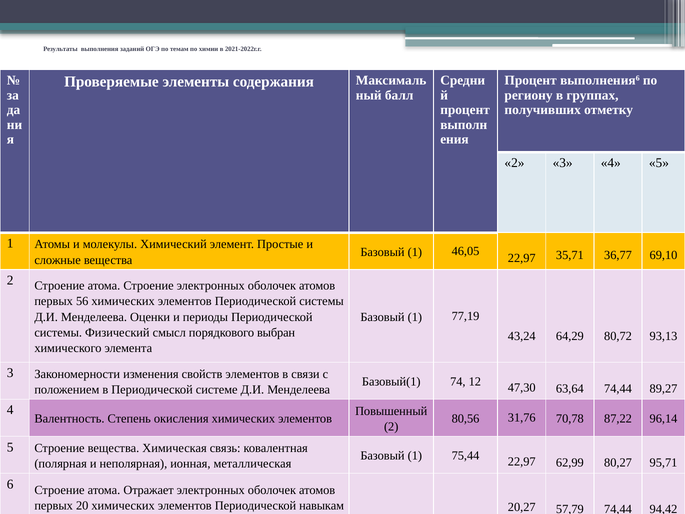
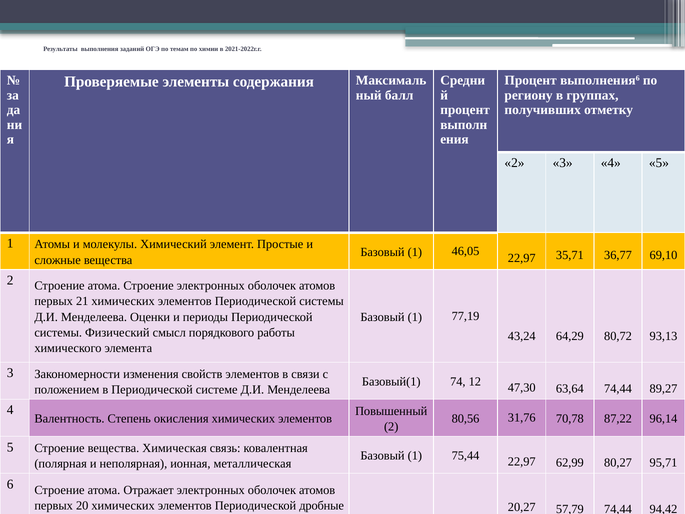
56: 56 -> 21 (82, 301)
выбран: выбран -> работы (276, 332)
навыкам: навыкам -> дробные (322, 506)
